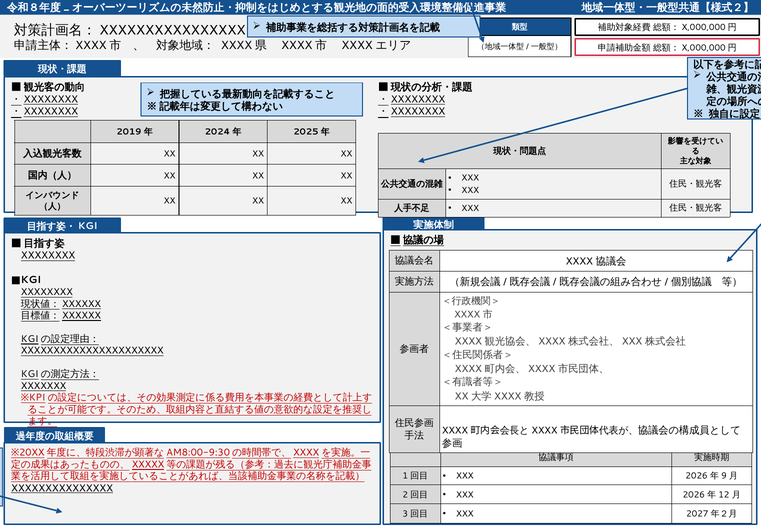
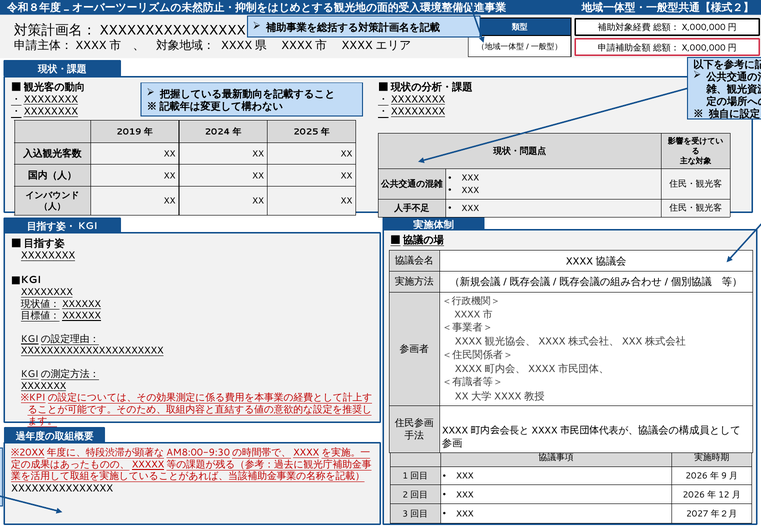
XXXXXXXXXXXXXXX underline: present -> none (62, 488)
